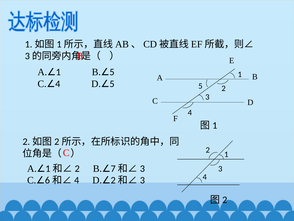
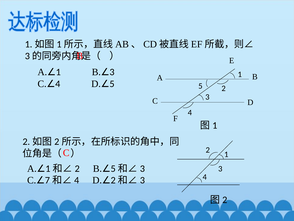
B 5: 5 -> 3 (112, 72)
B 7: 7 -> 5 (113, 168)
6: 6 -> 7 (47, 180)
